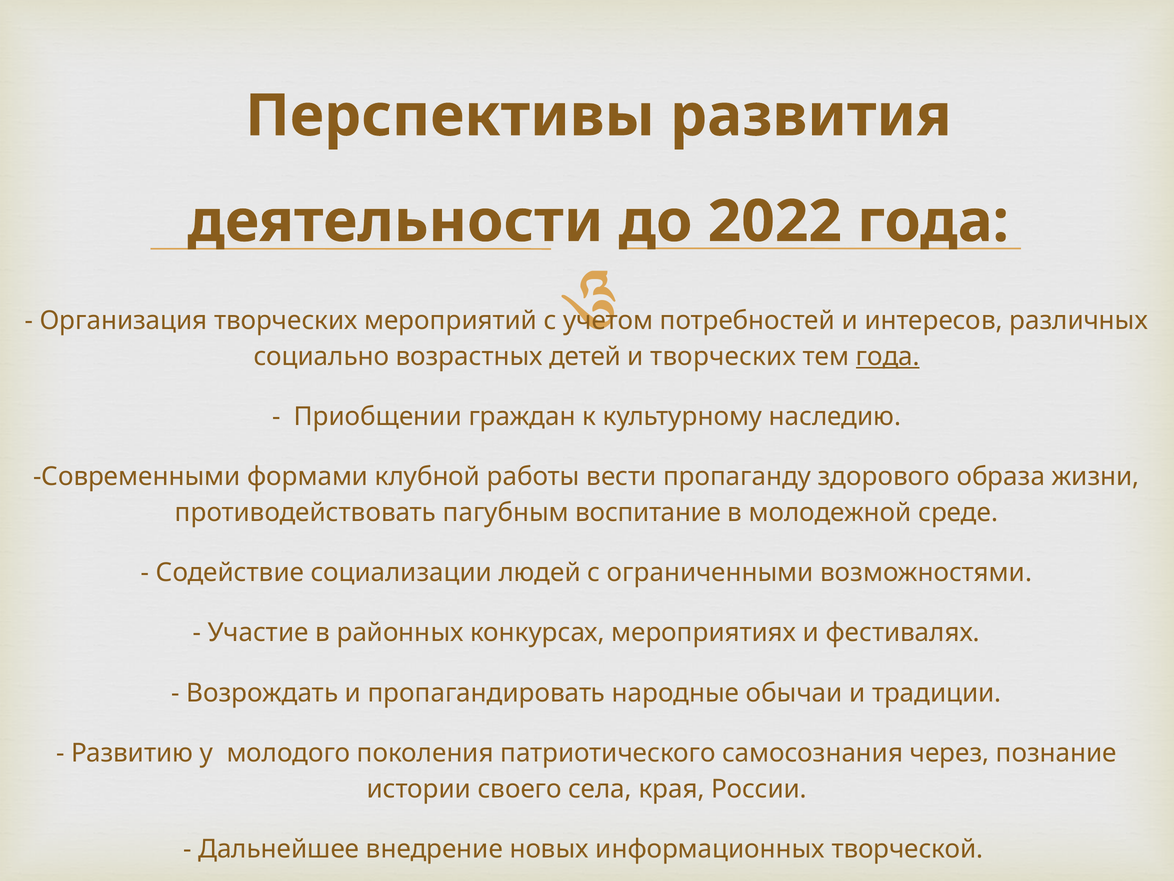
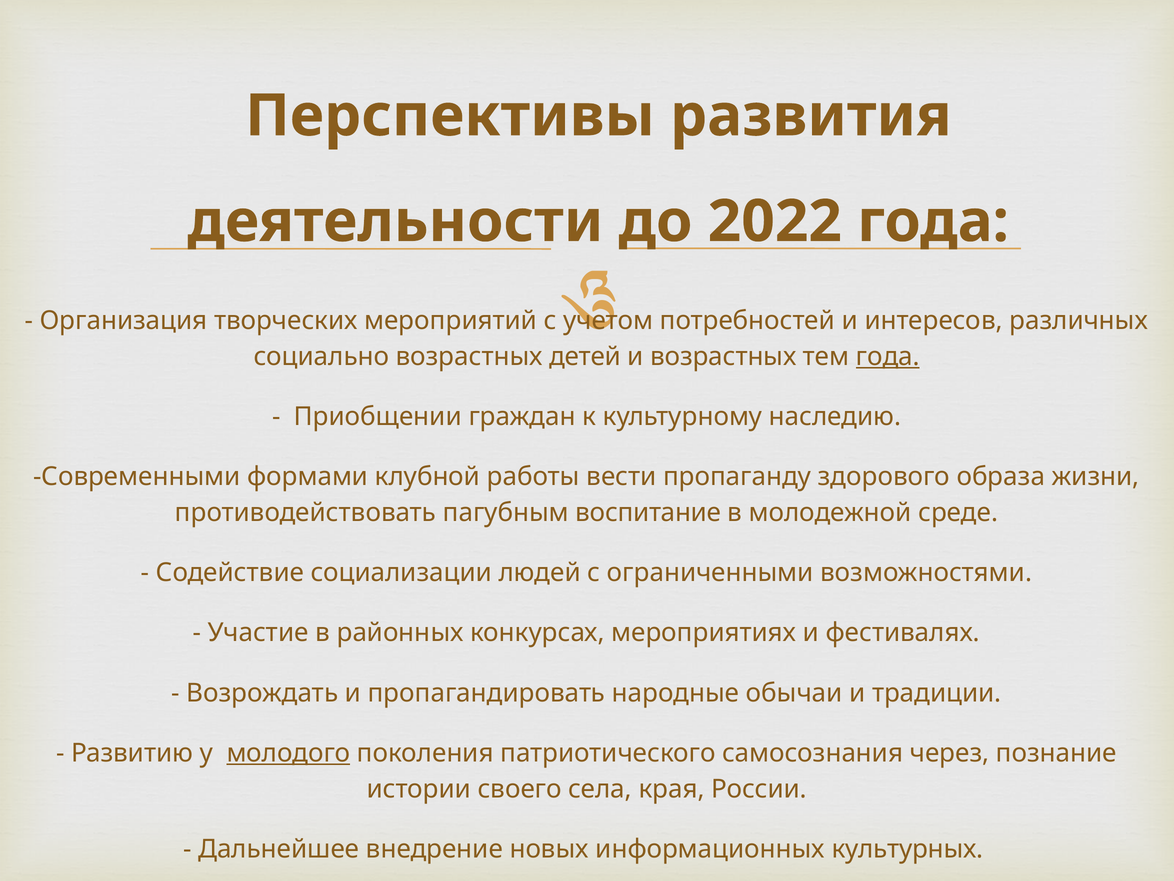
и творческих: творческих -> возрастных (723, 356)
молодого underline: none -> present (288, 753)
творческой: творческой -> культурных (907, 849)
